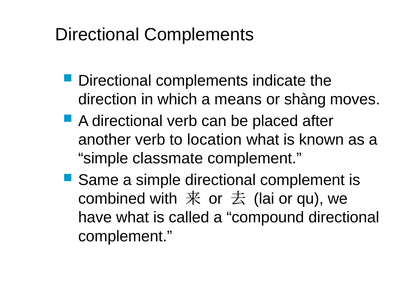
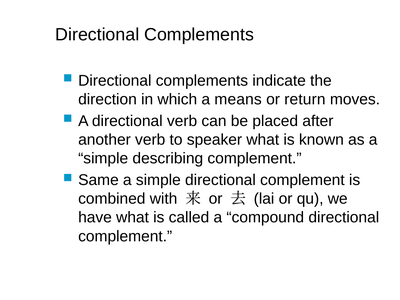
shàng: shàng -> return (305, 99)
location: location -> speaker (214, 140)
classmate: classmate -> describing (168, 158)
